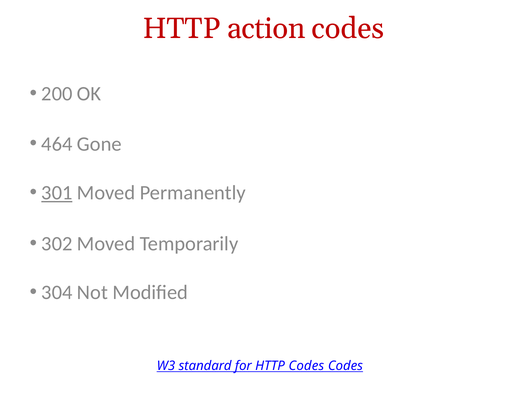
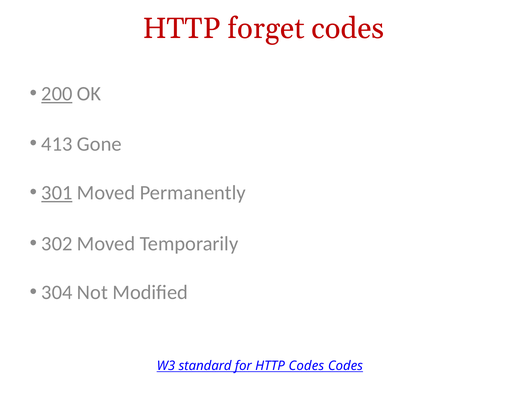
action: action -> forget (266, 28)
200 underline: none -> present (57, 94)
464: 464 -> 413 (57, 144)
